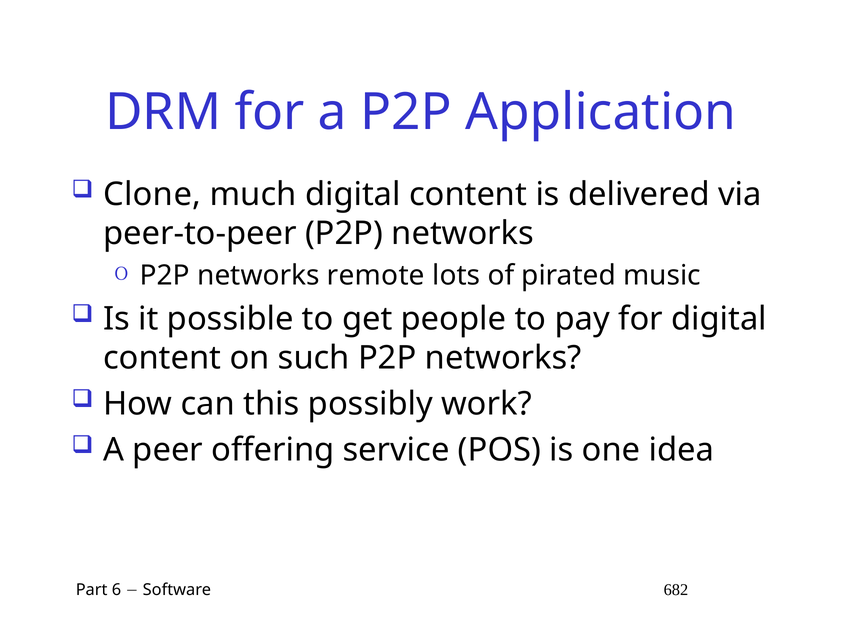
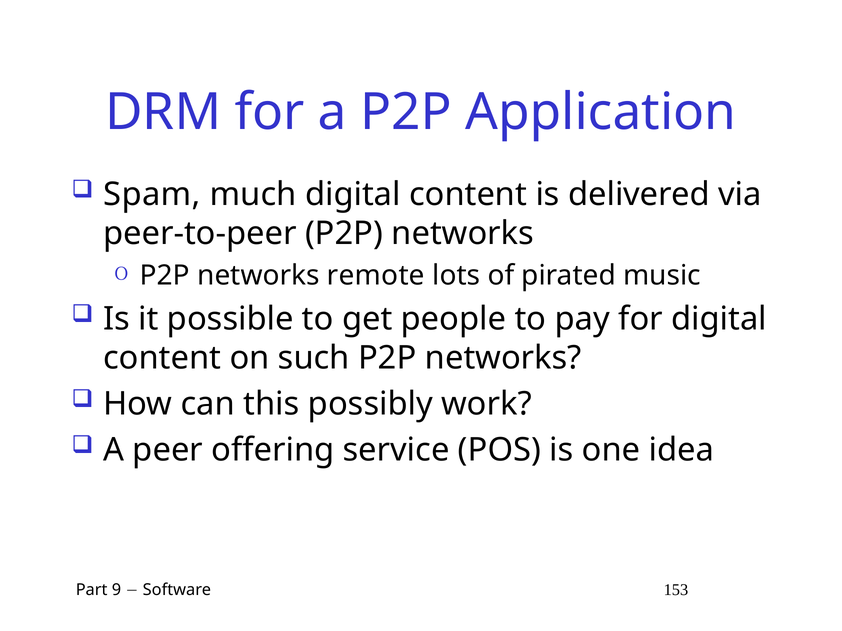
Clone: Clone -> Spam (152, 195)
6: 6 -> 9 (116, 591)
682: 682 -> 153 (676, 591)
